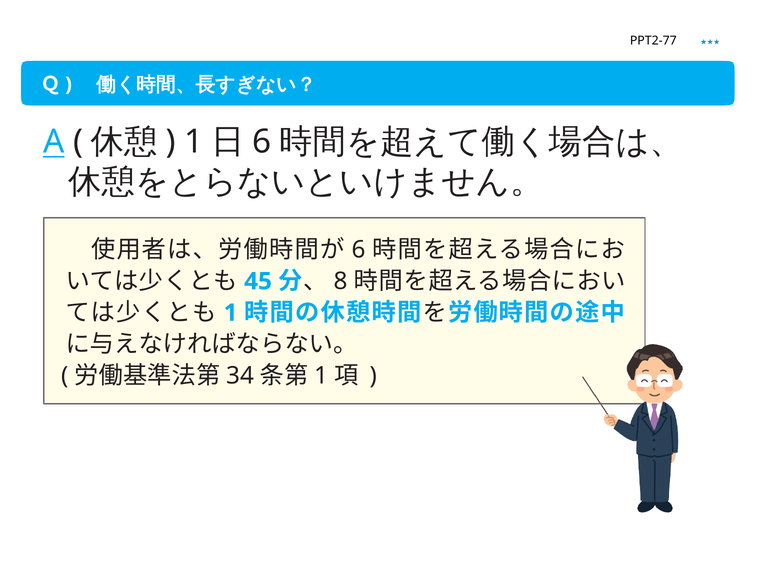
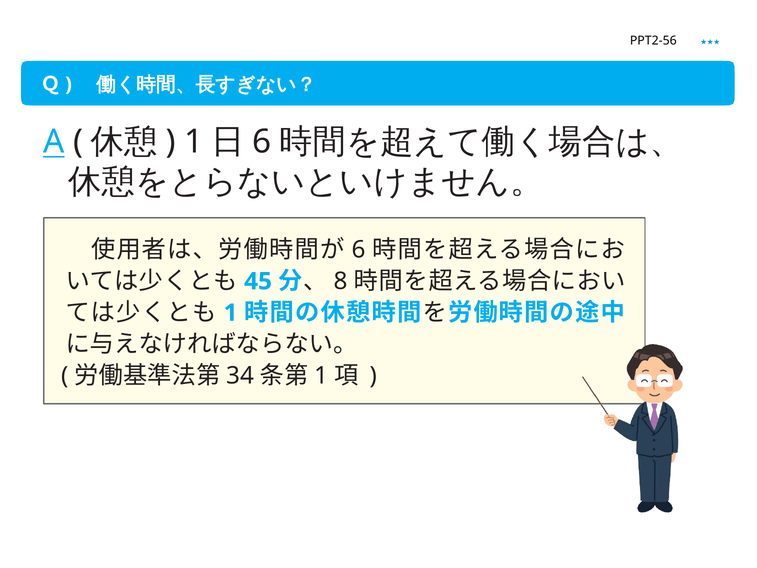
PPT2-77: PPT2-77 -> PPT2-56 (653, 40)
